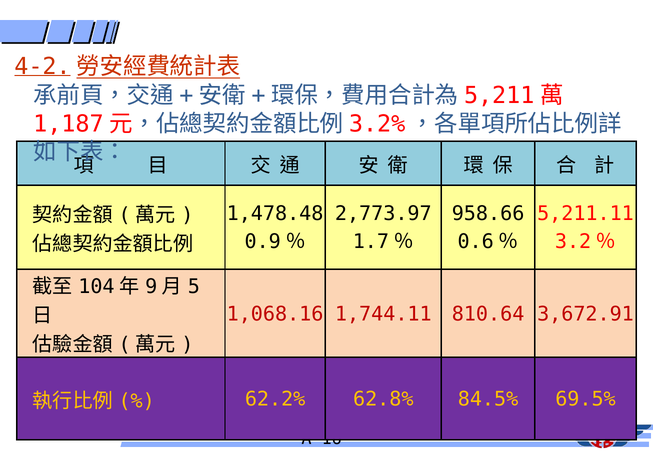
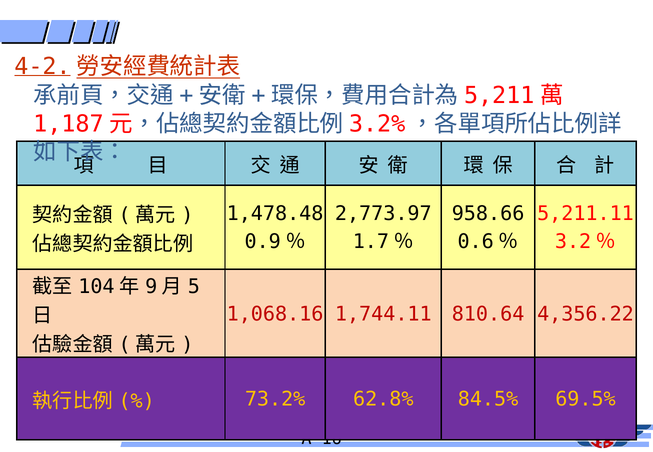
3,672.91: 3,672.91 -> 4,356.22 (585, 314)
62.2%: 62.2% -> 73.2% (275, 399)
